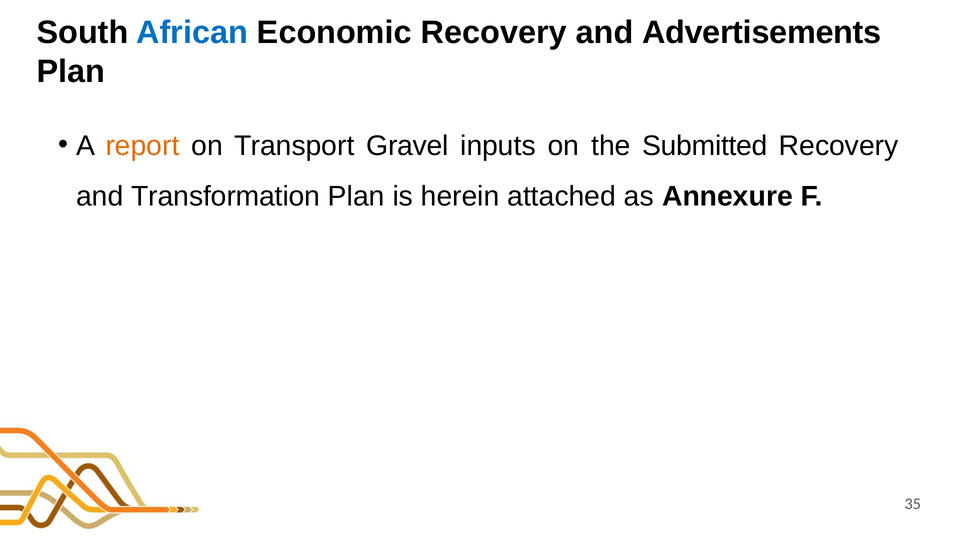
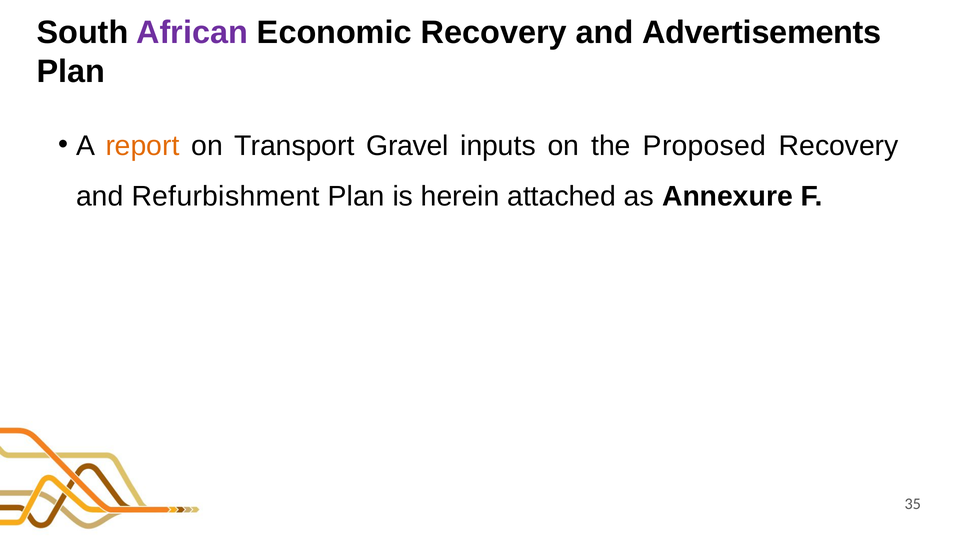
African colour: blue -> purple (192, 33)
Submitted: Submitted -> Proposed (705, 146)
Transformation: Transformation -> Refurbishment (226, 197)
